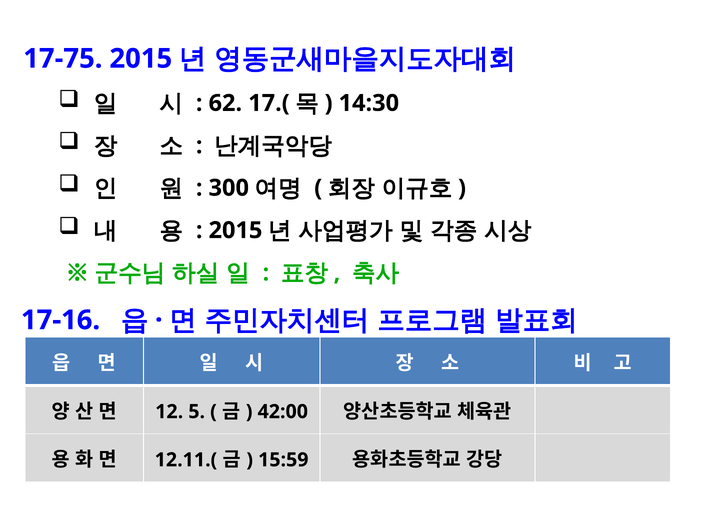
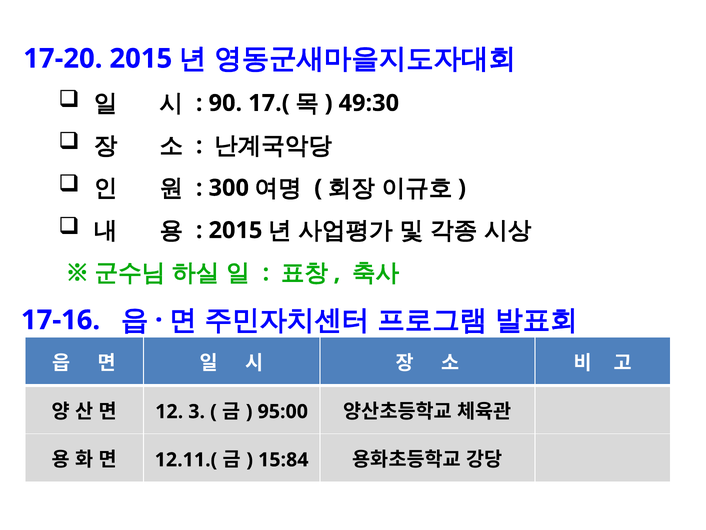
17-75: 17-75 -> 17-20 (63, 59)
62: 62 -> 90 (225, 103)
14:30: 14:30 -> 49:30 (369, 103)
5: 5 -> 3 (197, 411)
42:00: 42:00 -> 95:00 (283, 411)
15:59: 15:59 -> 15:84 (283, 459)
